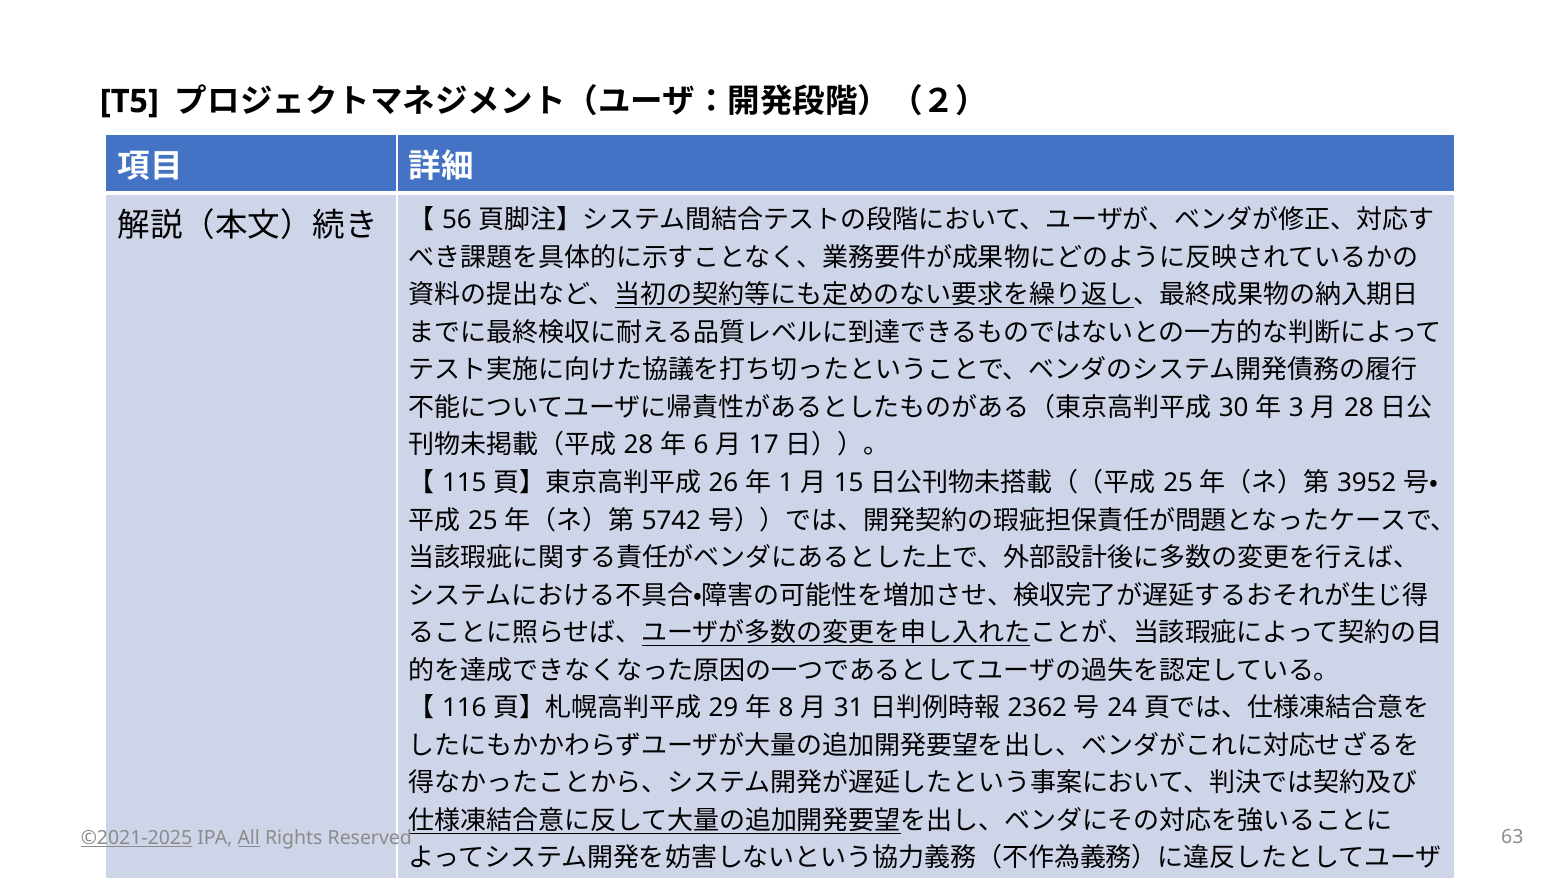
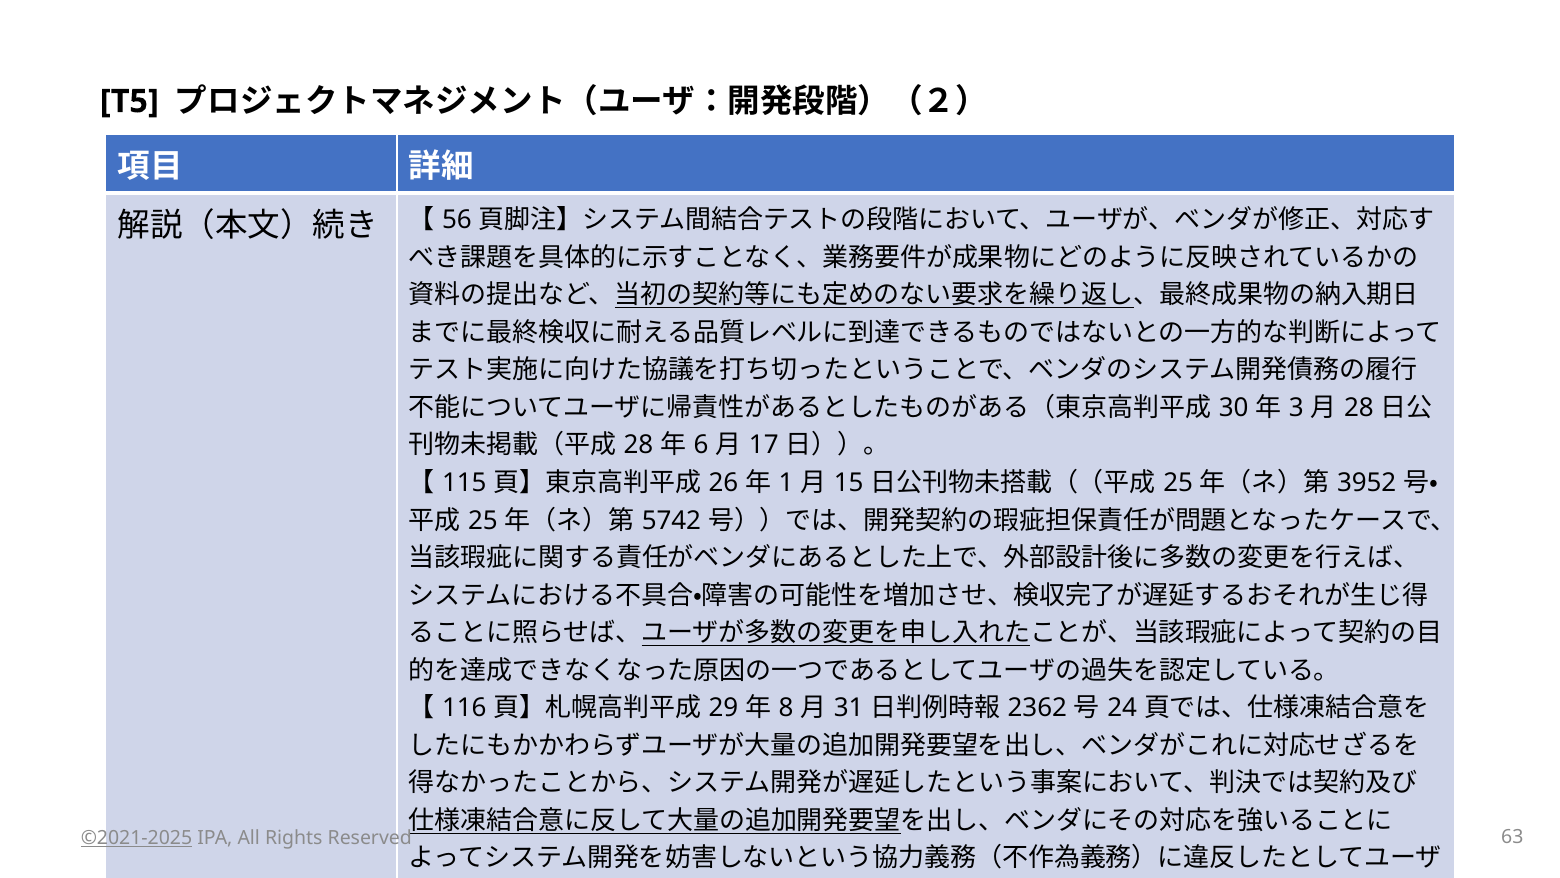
All underline: present -> none (249, 838)
